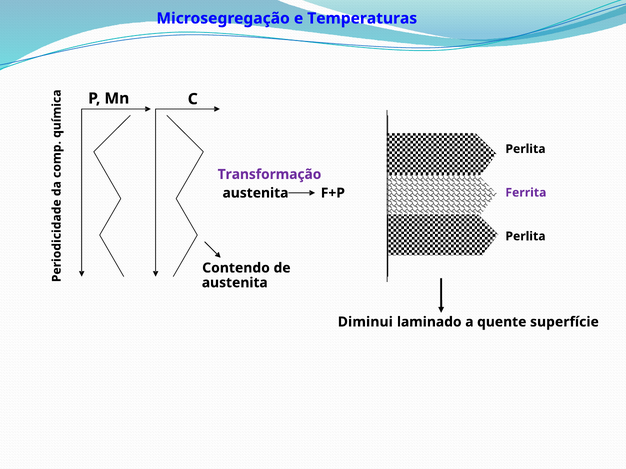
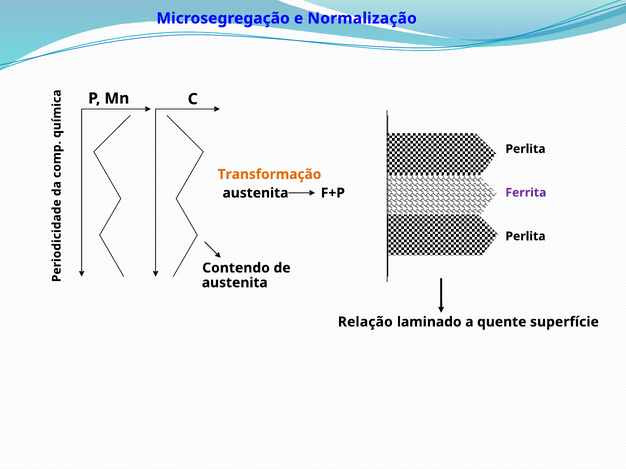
Temperaturas: Temperaturas -> Normalização (362, 18)
Transformação colour: purple -> orange (270, 175)
Diminui: Diminui -> Relação (365, 322)
